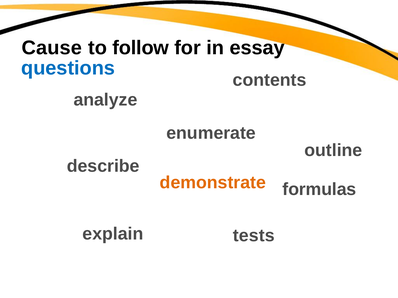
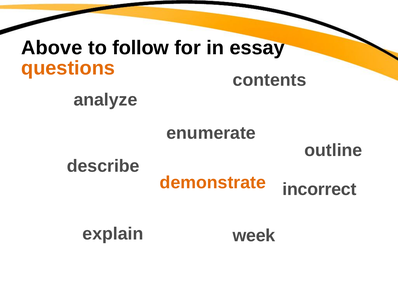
Cause: Cause -> Above (52, 48)
questions colour: blue -> orange (68, 68)
formulas: formulas -> incorrect (319, 190)
tests: tests -> week (254, 236)
